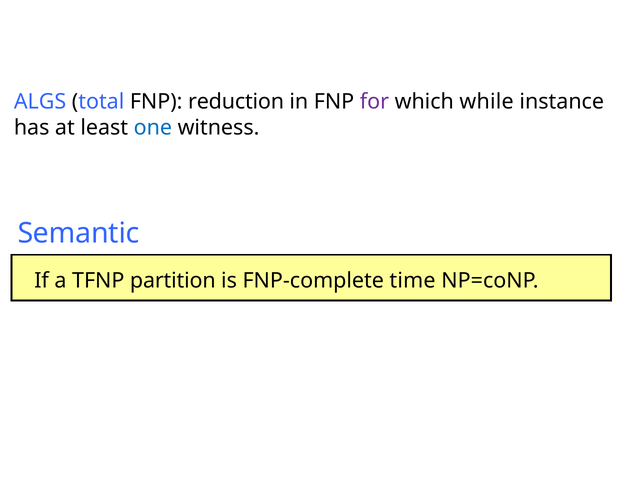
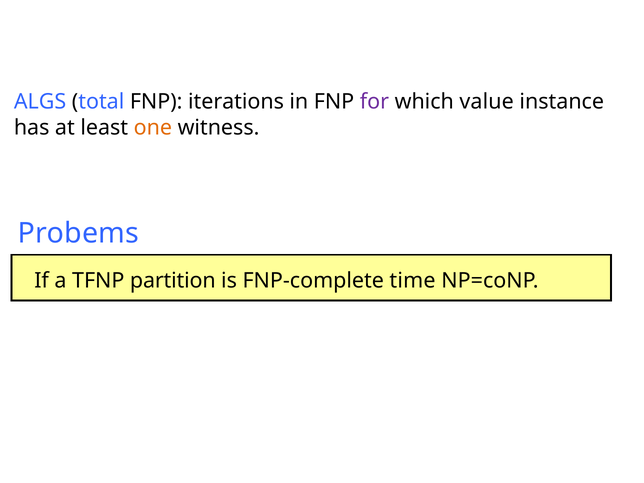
reduction: reduction -> iterations (236, 102)
while: while -> value (487, 102)
one colour: blue -> orange (153, 128)
Semantic: Semantic -> Probems (78, 233)
